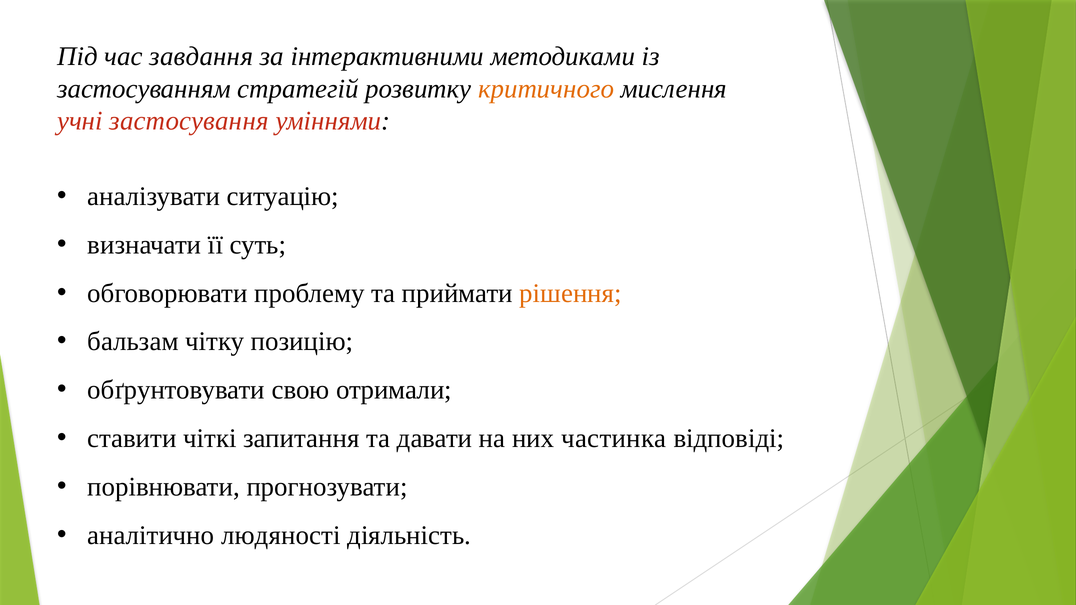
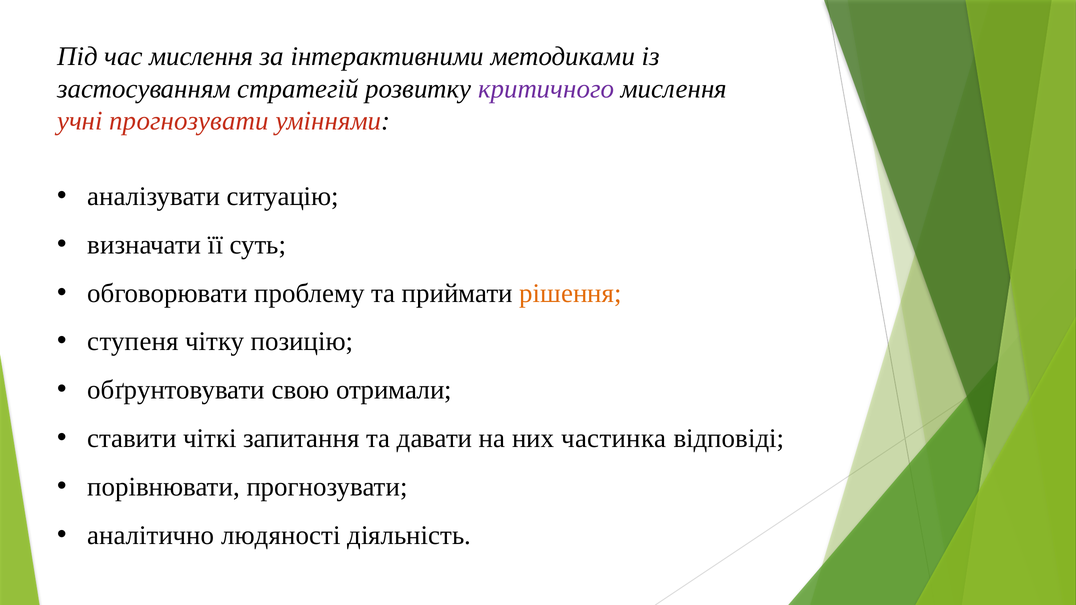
час завдання: завдання -> мислення (201, 57)
критичного colour: orange -> purple (546, 89)
учні застосування: застосування -> прогнозувати (189, 121)
бальзам: бальзам -> ступеня (133, 342)
